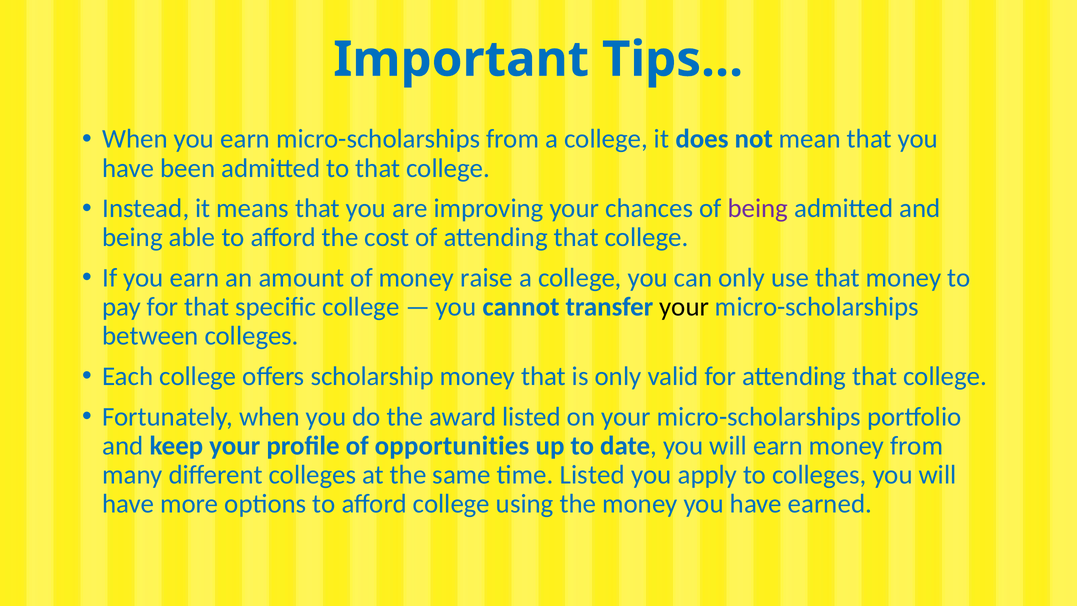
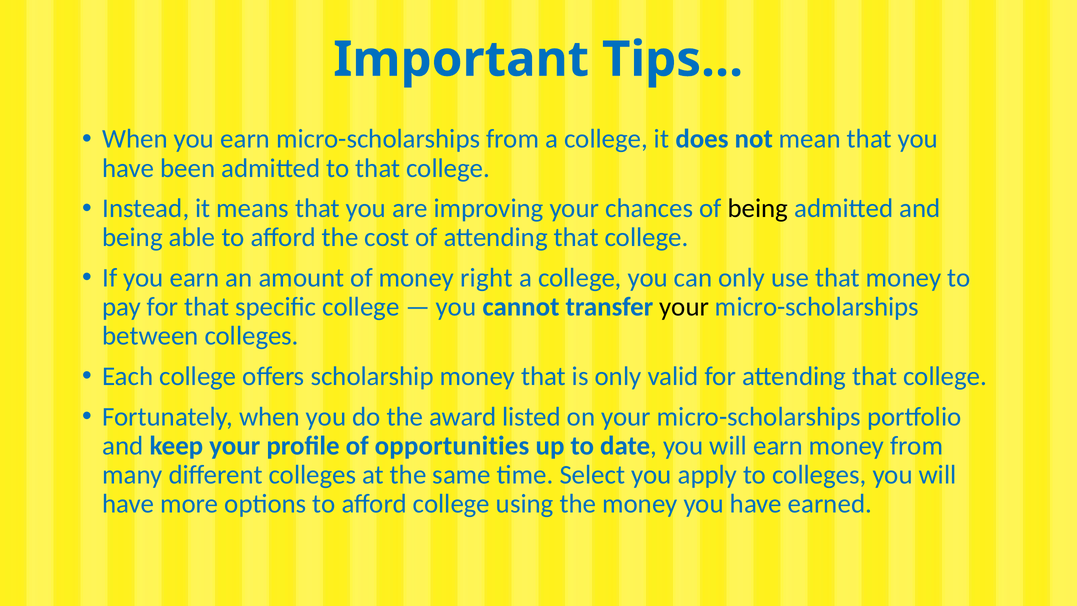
being colour: purple -> black (758, 208)
raise: raise -> right (486, 278)
time Listed: Listed -> Select (592, 475)
